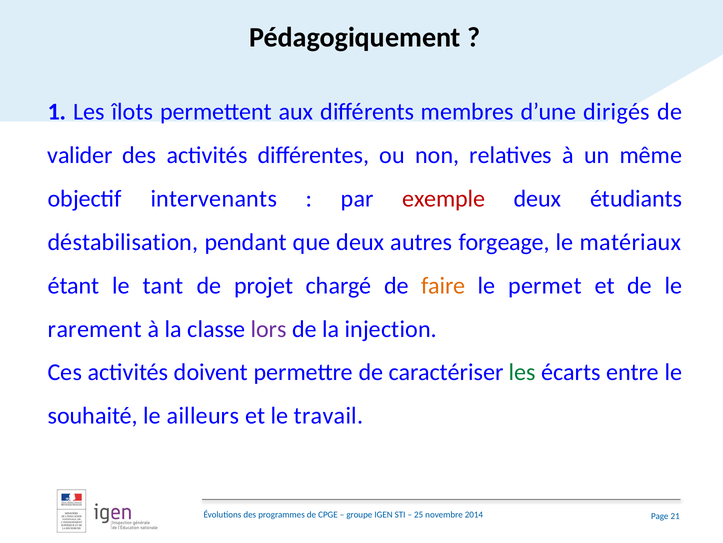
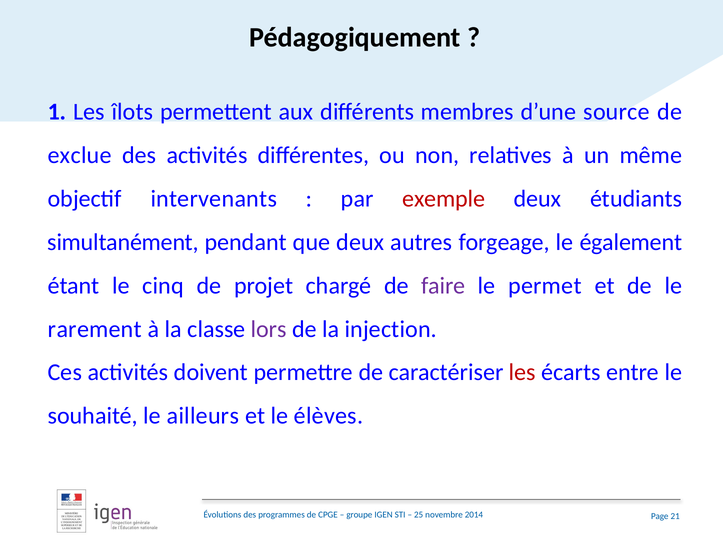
dirigés: dirigés -> source (617, 112)
valider: valider -> exclue (80, 155)
déstabilisation: déstabilisation -> simultanément (123, 242)
matériaux: matériaux -> également (631, 242)
tant: tant -> cinq (163, 285)
faire colour: orange -> purple (443, 285)
les colour: green -> red (522, 372)
travail: travail -> élèves (329, 415)
